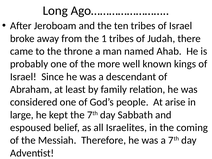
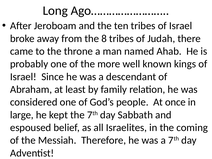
1: 1 -> 8 (104, 39)
arise: arise -> once (175, 102)
